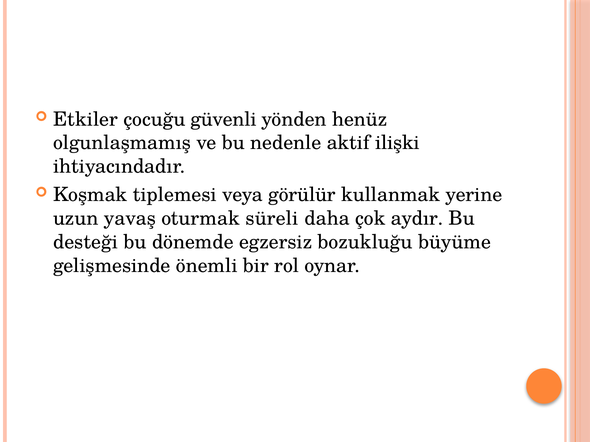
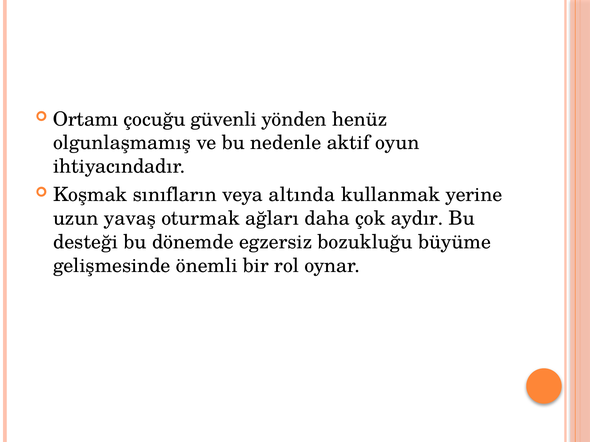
Etkiler: Etkiler -> Ortamı (86, 119)
ilişki: ilişki -> oyun (397, 143)
tiplemesi: tiplemesi -> sınıfların (175, 195)
görülür: görülür -> altında (302, 195)
süreli: süreli -> ağları (272, 219)
